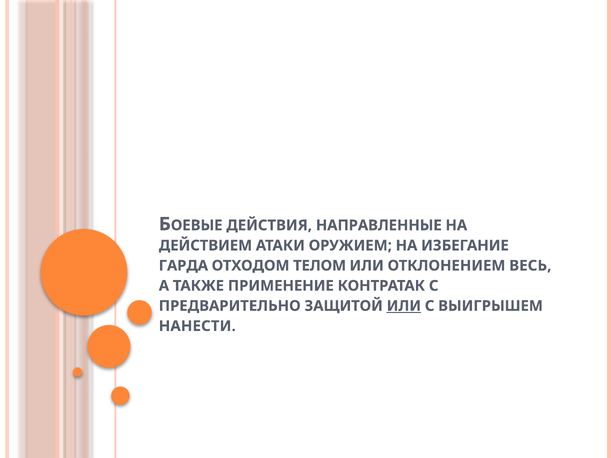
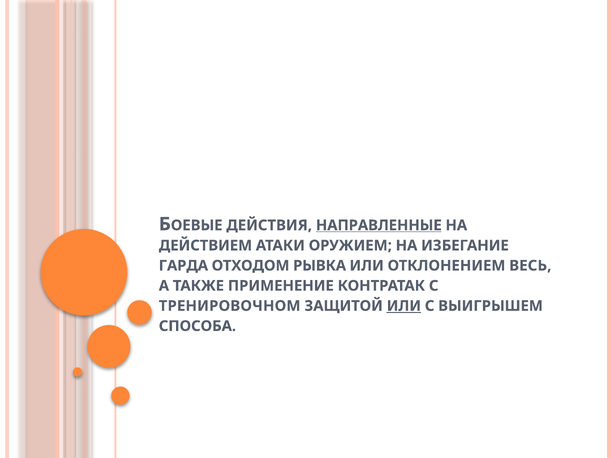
НАПРАВЛЕННЫЕ underline: none -> present (379, 225)
ТЕЛОМ: ТЕЛОМ -> РЫВКА (320, 266)
ПРЕДВАРИТЕЛЬНО: ПРЕДВАРИТЕЛЬНО -> ТРЕНИРОВОЧНОМ (230, 306)
НАНЕСТИ: НАНЕСТИ -> СПОСОБА (197, 326)
